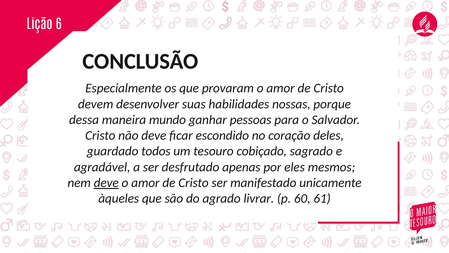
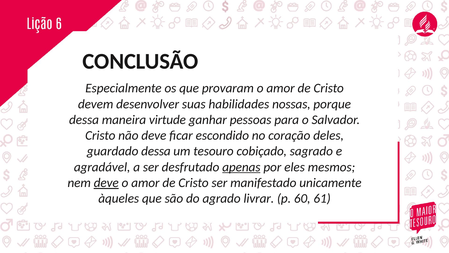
mundo: mundo -> virtude (167, 120)
guardado todos: todos -> dessa (156, 151)
apenas underline: none -> present (241, 167)
